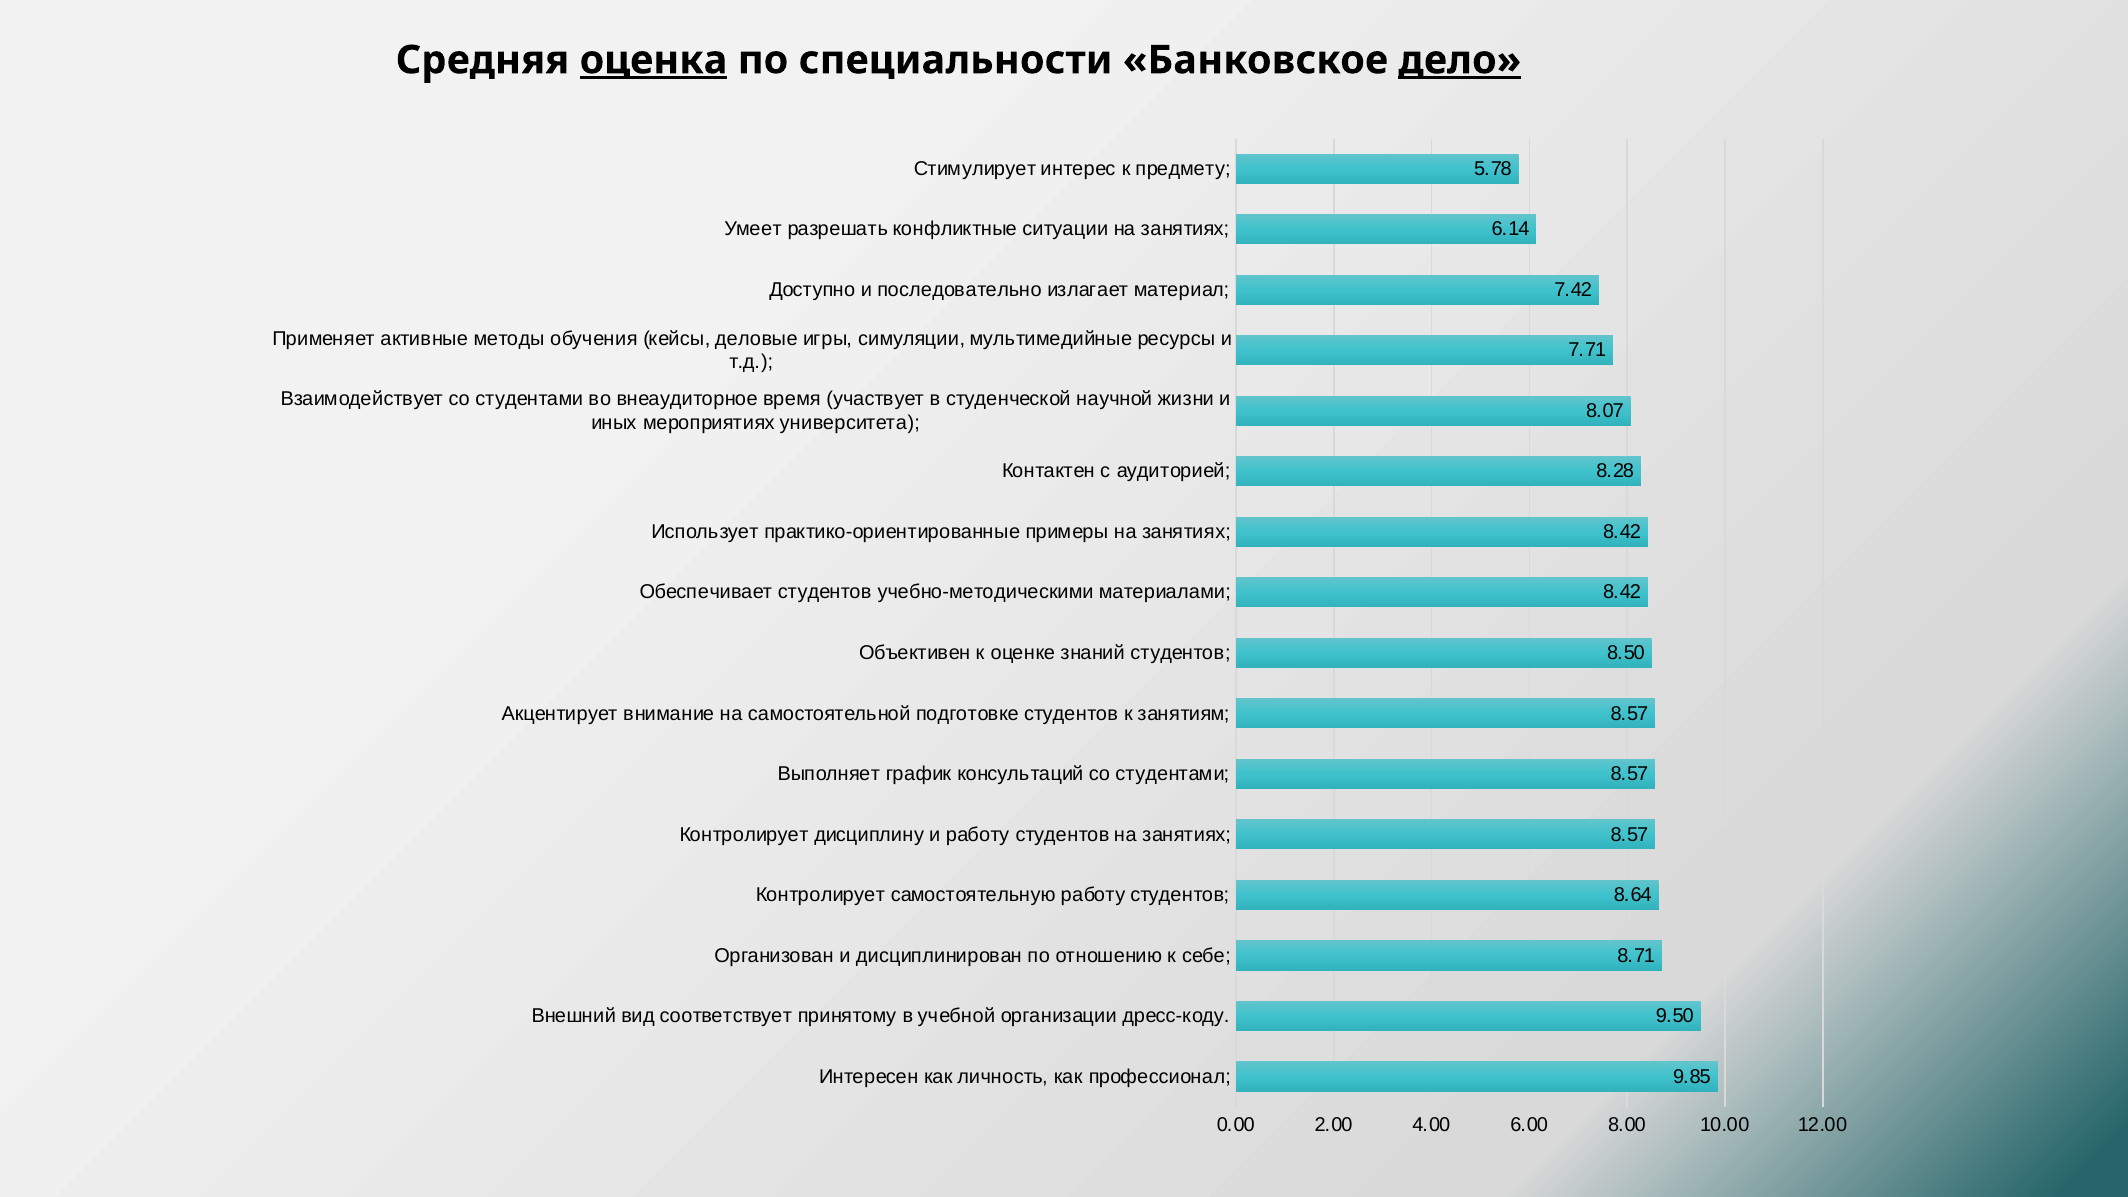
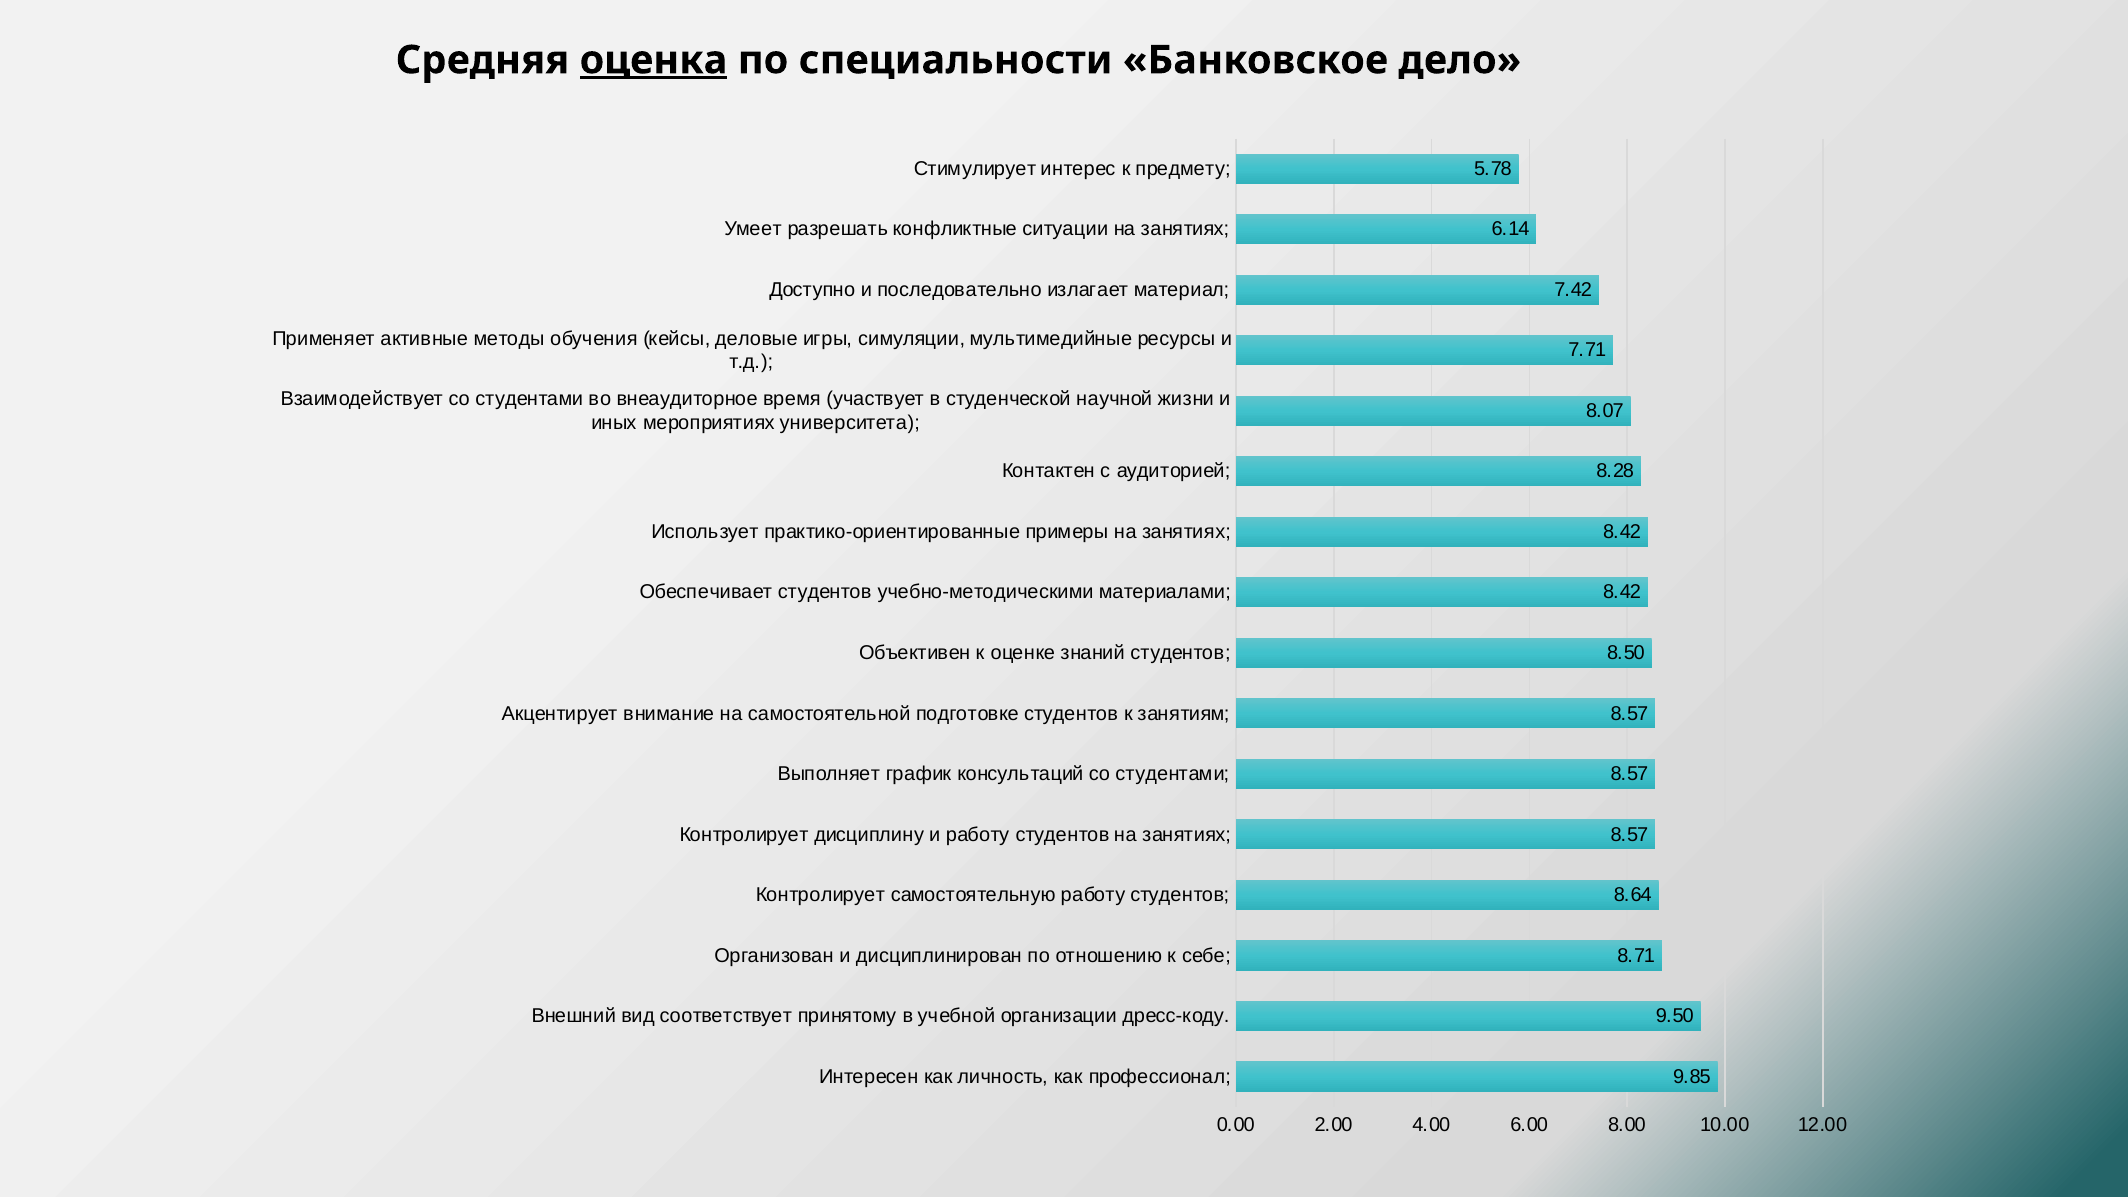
дело underline: present -> none (1460, 60)
